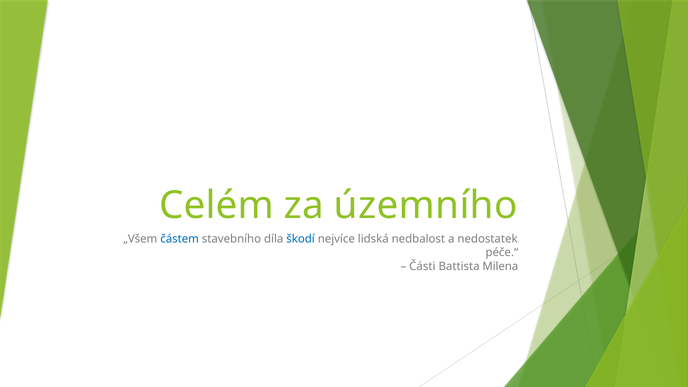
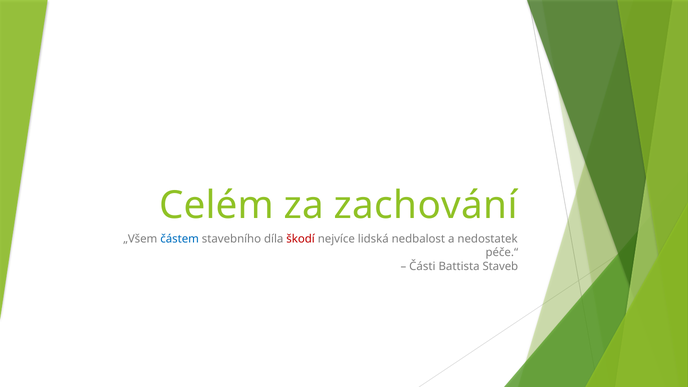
územního: územního -> zachování (426, 205)
škodí colour: blue -> red (301, 239)
Milena: Milena -> Staveb (500, 266)
